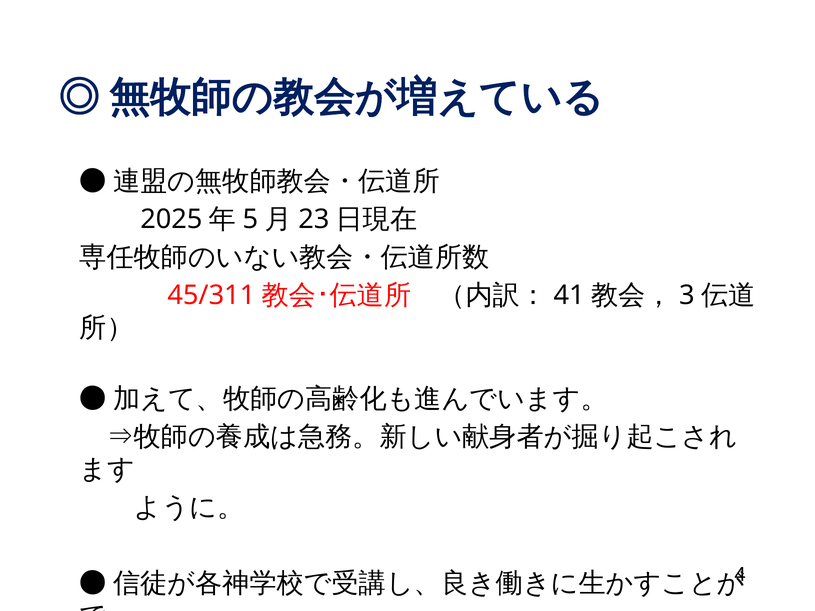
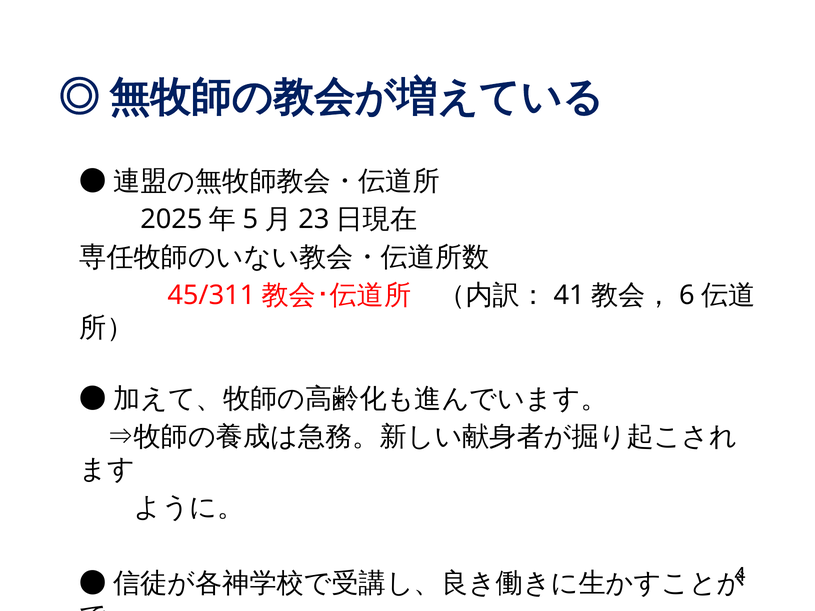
3: 3 -> 6 (687, 296)
